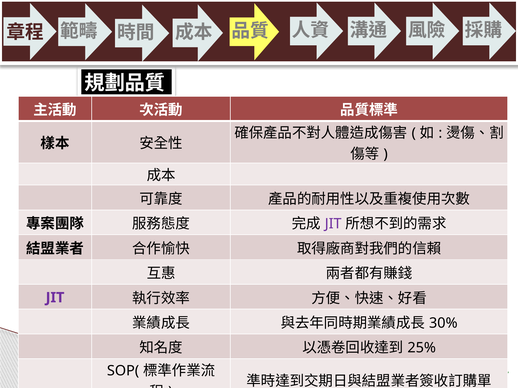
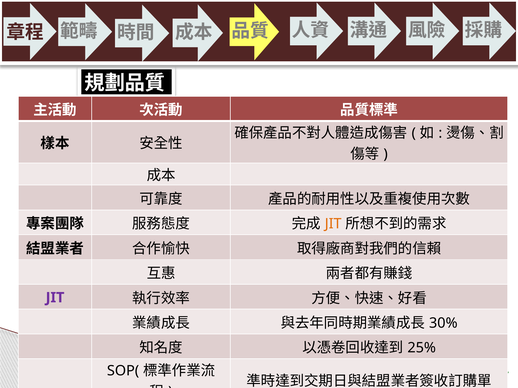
JIT colour: purple -> orange (333, 224)
